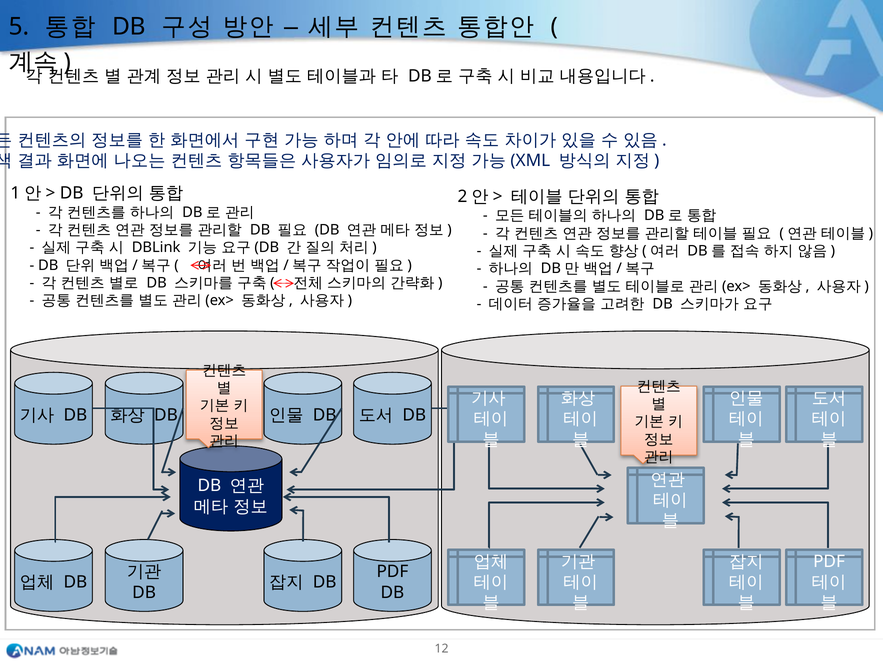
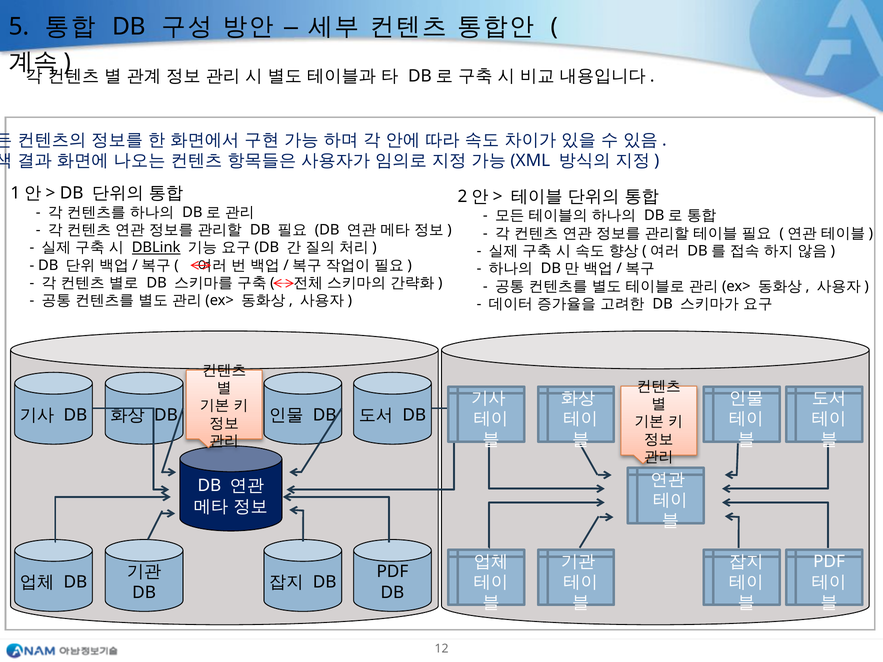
DBLink underline: none -> present (156, 248)
